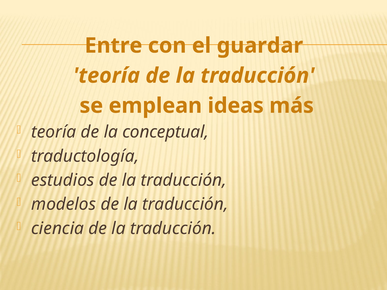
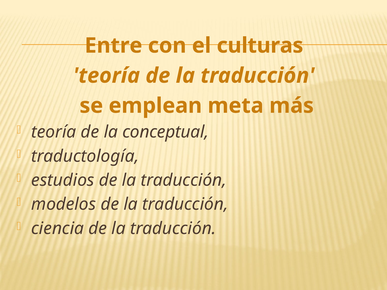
guardar: guardar -> culturas (260, 46)
ideas: ideas -> meta (236, 106)
